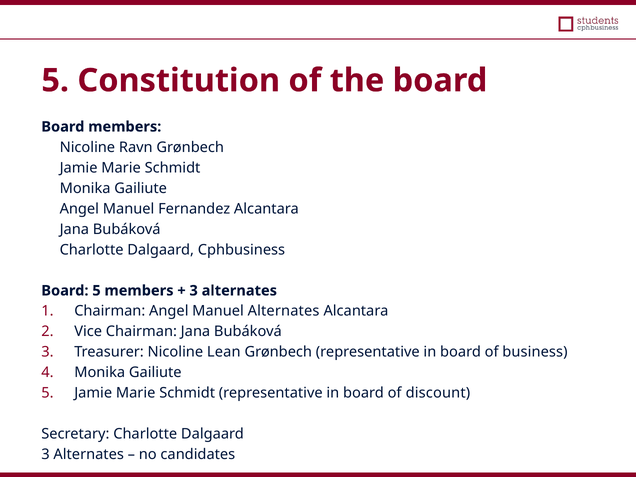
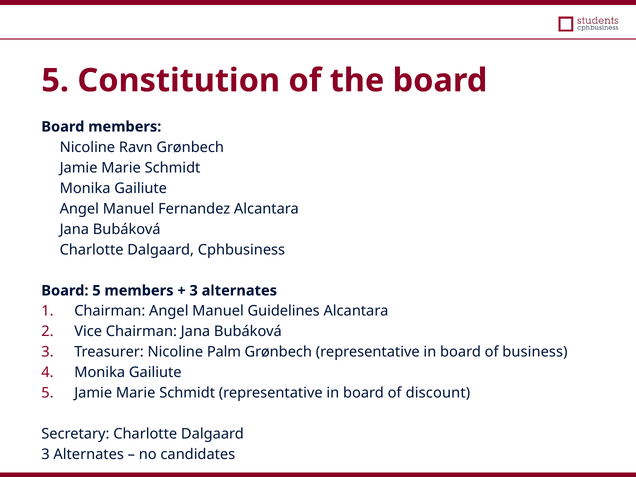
Manuel Alternates: Alternates -> Guidelines (284, 311)
Lean: Lean -> Palm (224, 352)
